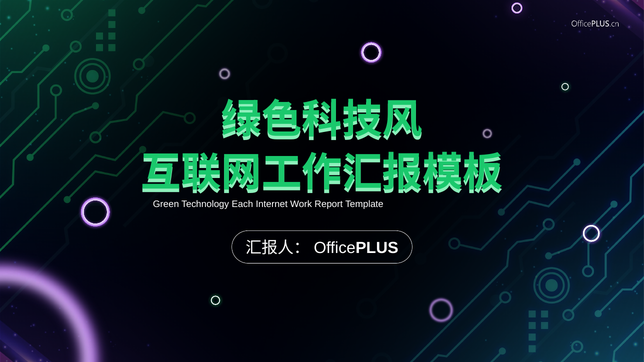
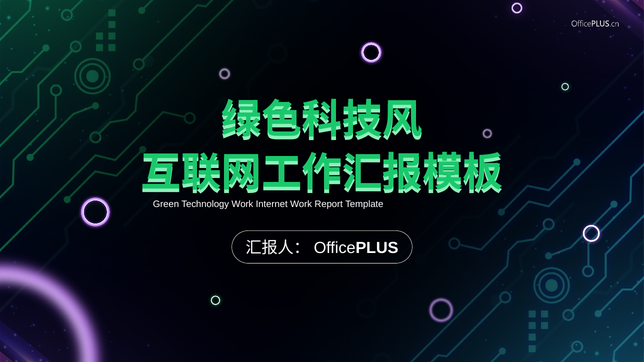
Technology Each: Each -> Work (242, 204)
